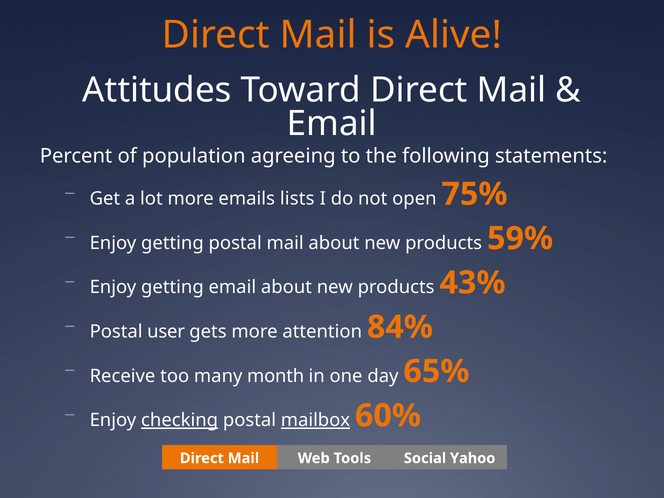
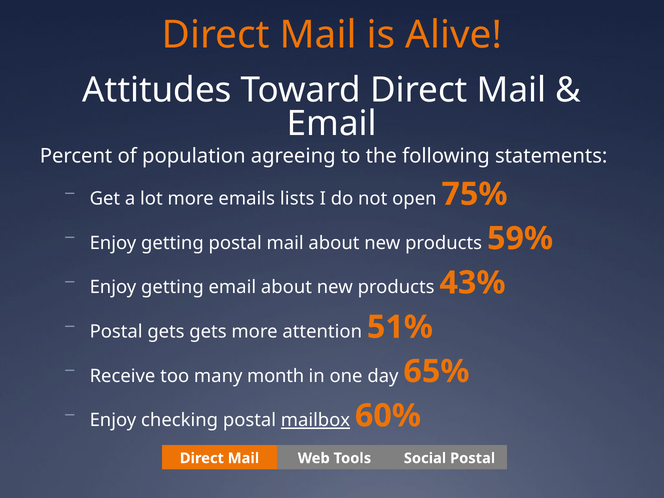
Postal user: user -> gets (166, 332)
84%: 84% -> 51% (400, 327)
checking underline: present -> none (180, 420)
Social Yahoo: Yahoo -> Postal (473, 458)
